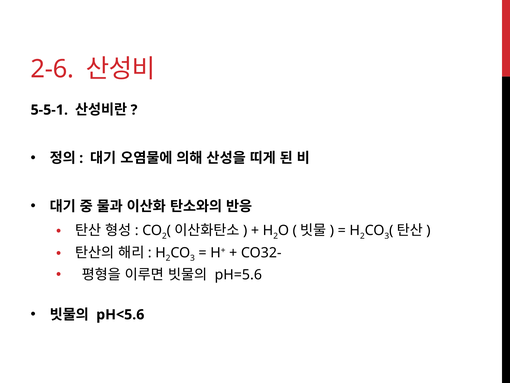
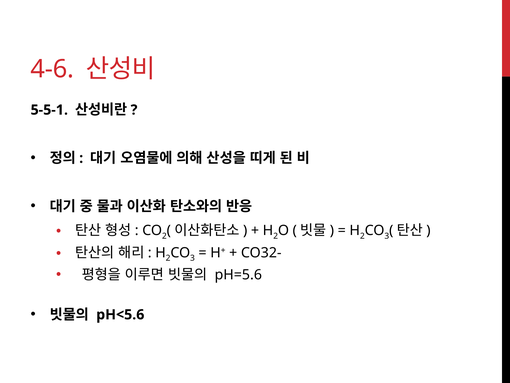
2-6: 2-6 -> 4-6 (52, 69)
